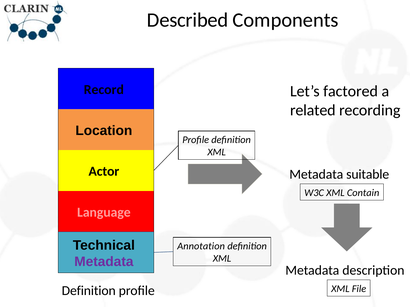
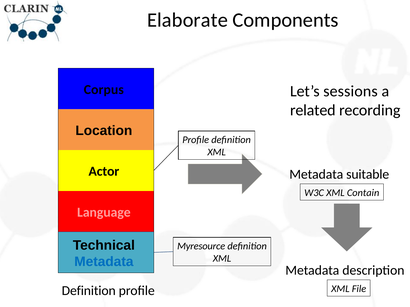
Described: Described -> Elaborate (188, 20)
Record: Record -> Corpus (104, 90)
factored: factored -> sessions (350, 91)
Annotation: Annotation -> Myresource (201, 247)
Metadata colour: purple -> blue (104, 262)
